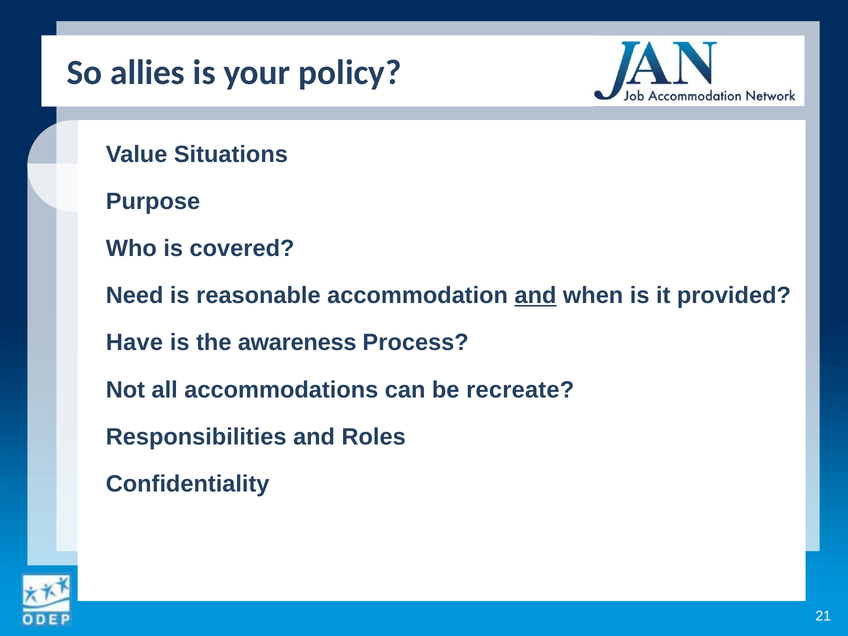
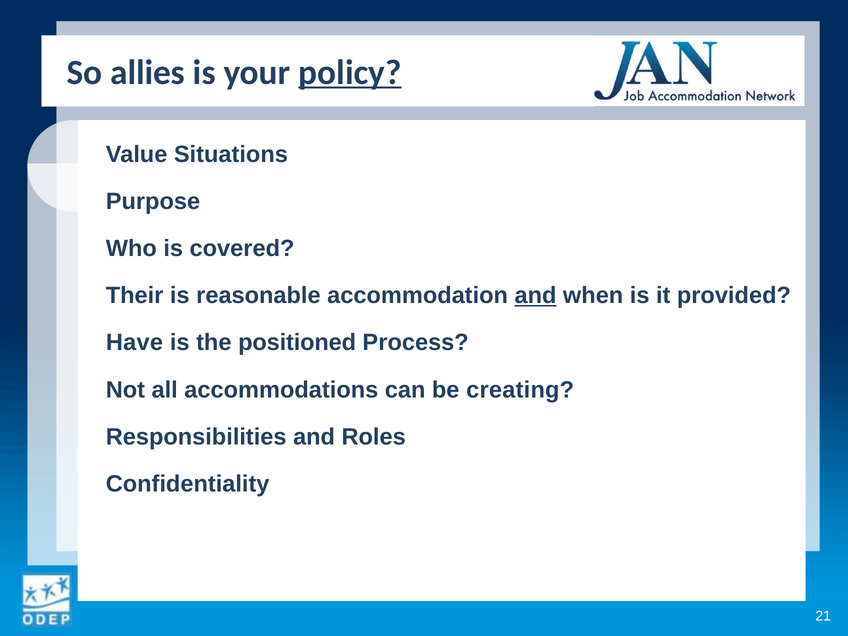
policy underline: none -> present (350, 72)
Need: Need -> Their (135, 296)
awareness: awareness -> positioned (297, 343)
recreate: recreate -> creating (520, 390)
